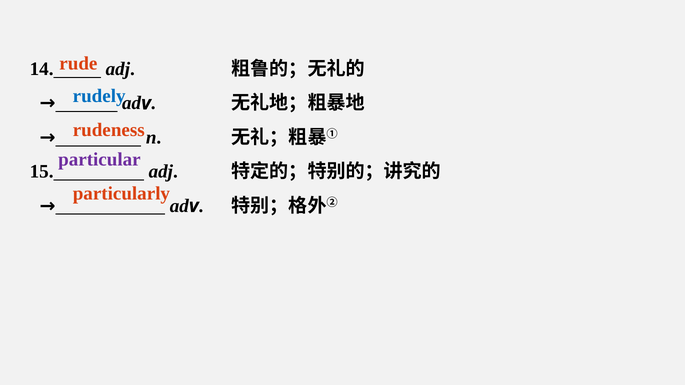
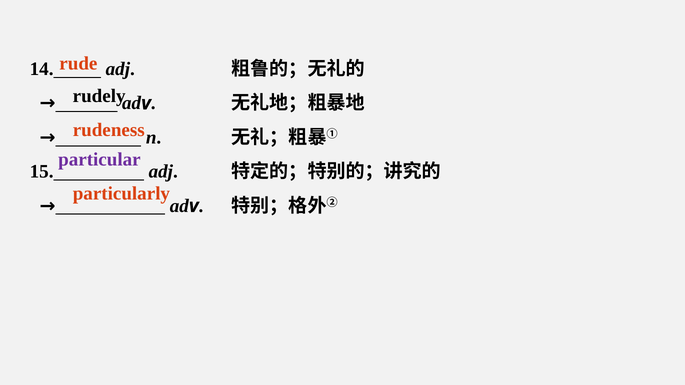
rudely colour: blue -> black (99, 96)
